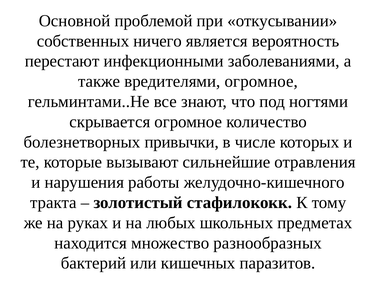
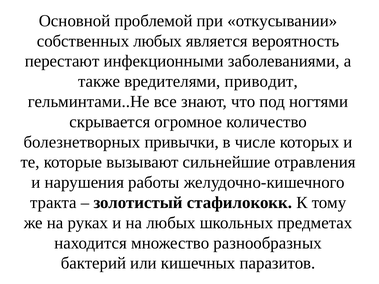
собственных ничего: ничего -> любых (158, 41)
вредителями огромное: огромное -> приводит (261, 81)
